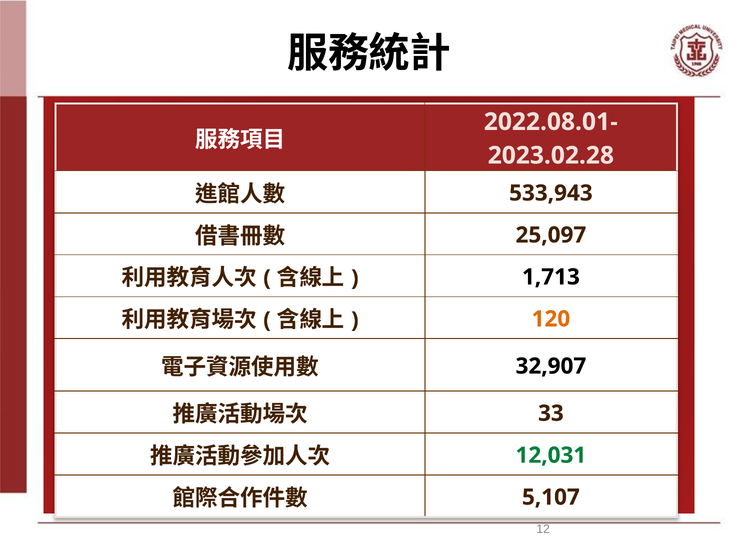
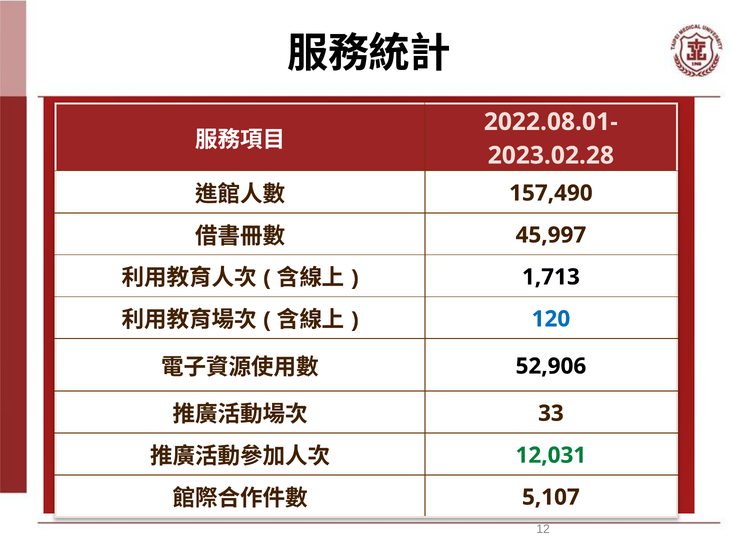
533,943: 533,943 -> 157,490 (551, 193)
25,097: 25,097 -> 45,997 (551, 235)
120 colour: orange -> blue (551, 319)
32,907: 32,907 -> 52,906 (551, 366)
